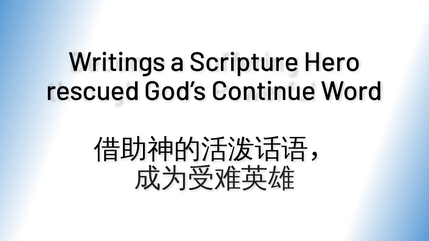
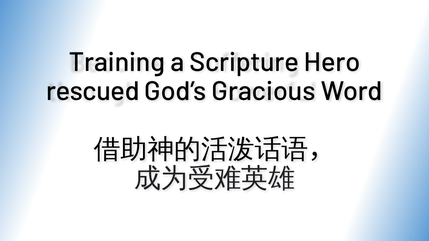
Writings: Writings -> Training (117, 63)
Continue: Continue -> Gracious (264, 92)
